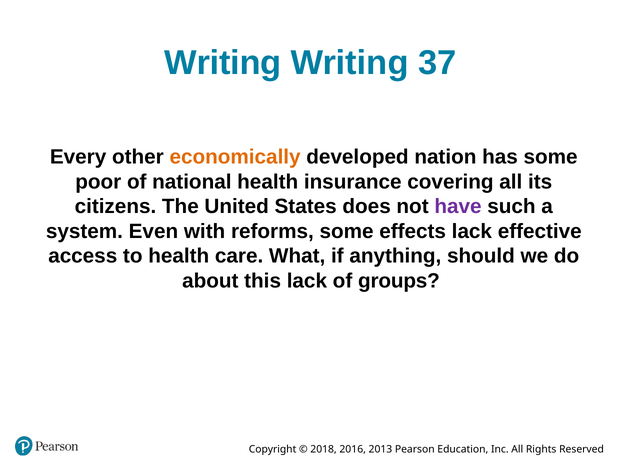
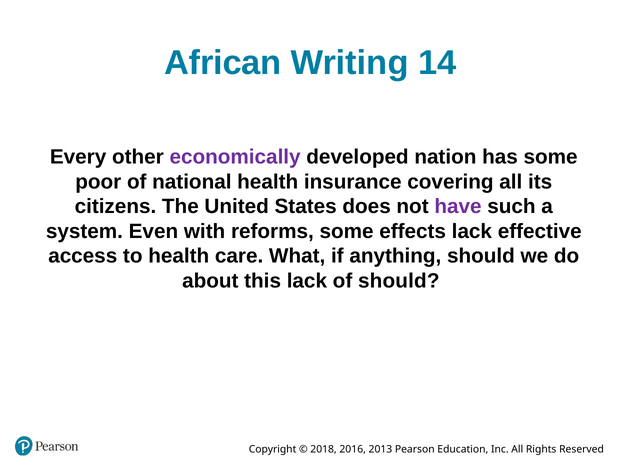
Writing: Writing -> African (223, 63)
37: 37 -> 14 (437, 63)
economically colour: orange -> purple (235, 157)
of groups: groups -> should (399, 281)
